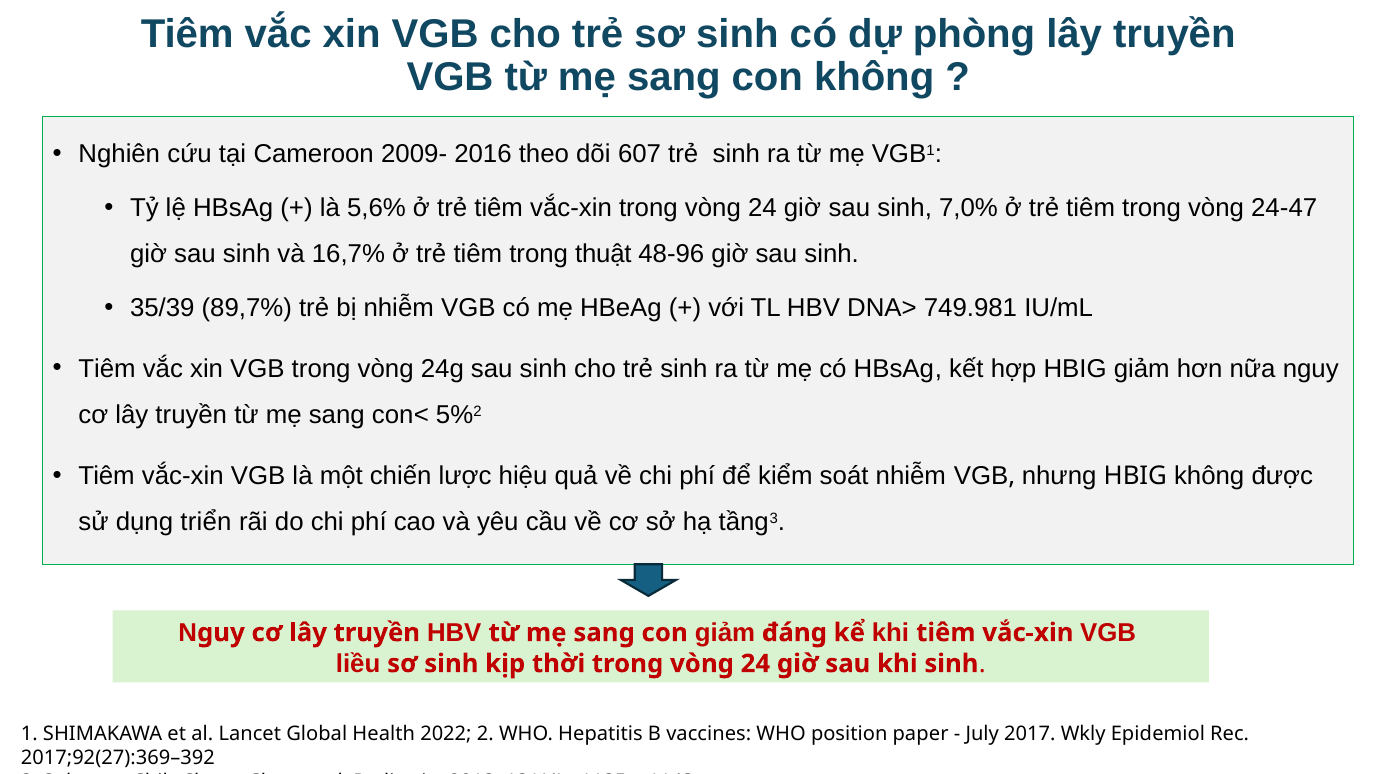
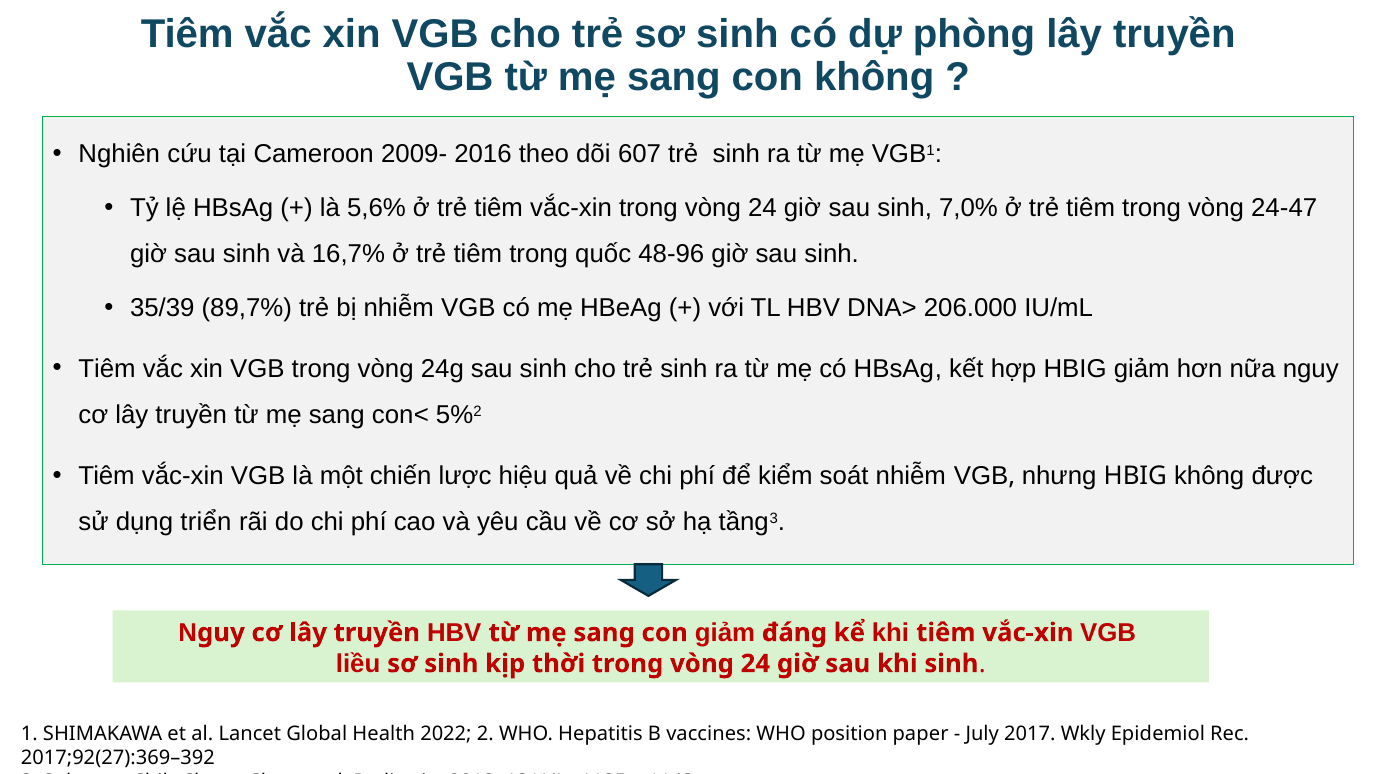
thuật: thuật -> quốc (603, 255)
749.981: 749.981 -> 206.000 (970, 308)
